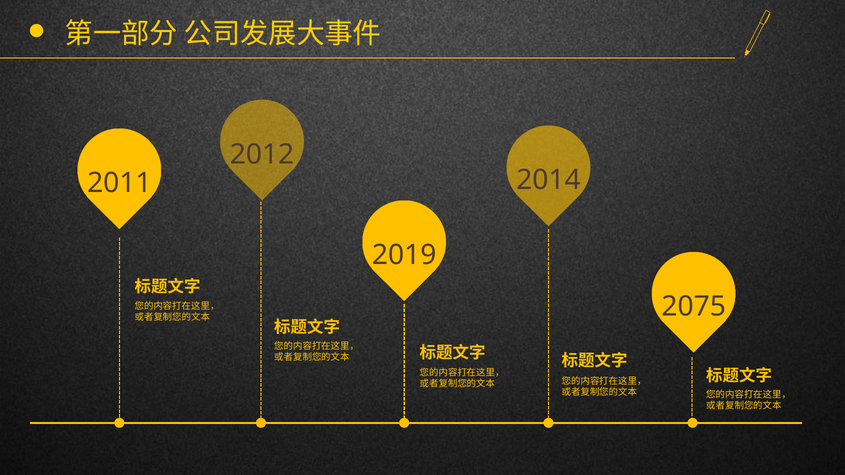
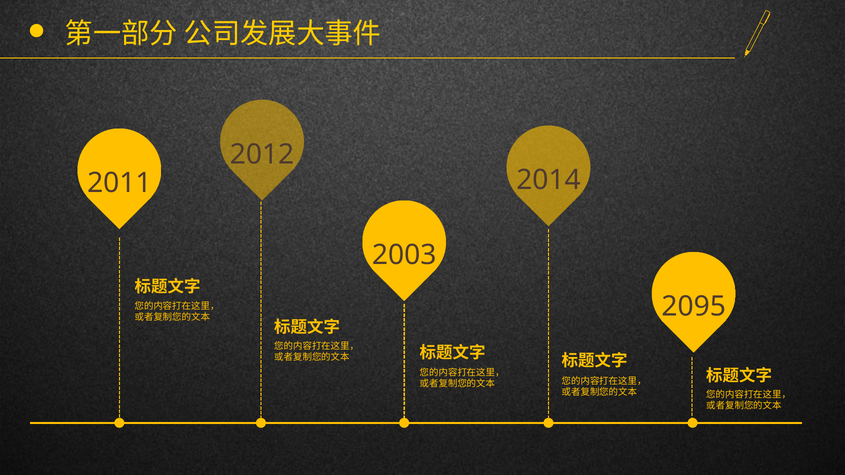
2019: 2019 -> 2003 (404, 255)
2075: 2075 -> 2095 (694, 307)
